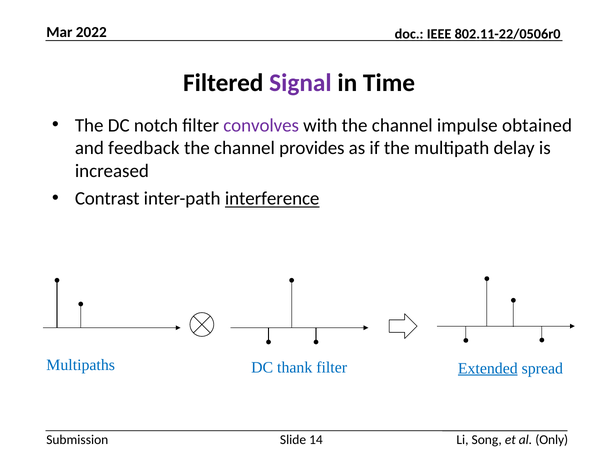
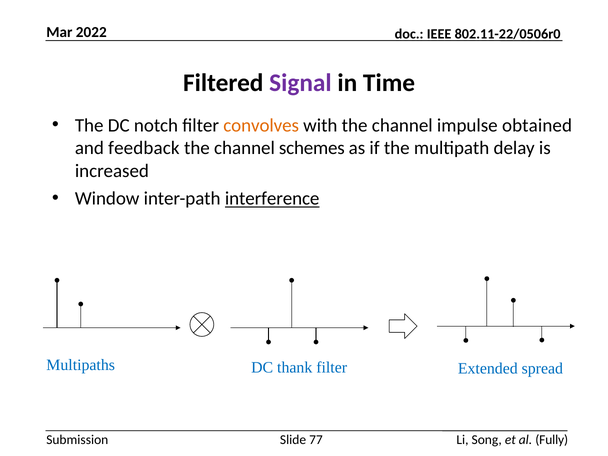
convolves colour: purple -> orange (261, 125)
provides: provides -> schemes (312, 148)
Contrast: Contrast -> Window (107, 199)
Extended underline: present -> none (488, 368)
14: 14 -> 77 (316, 440)
Only: Only -> Fully (552, 440)
